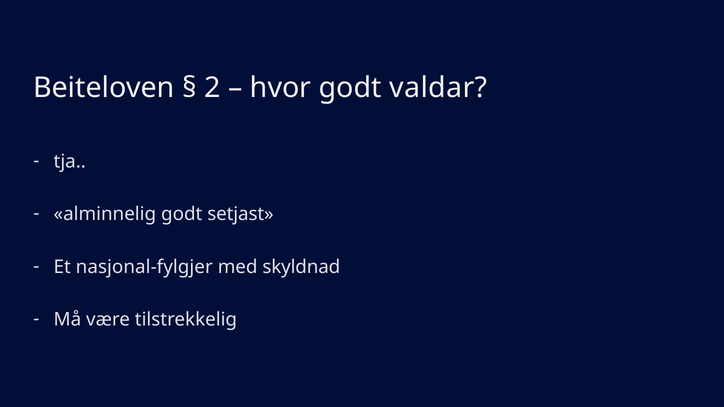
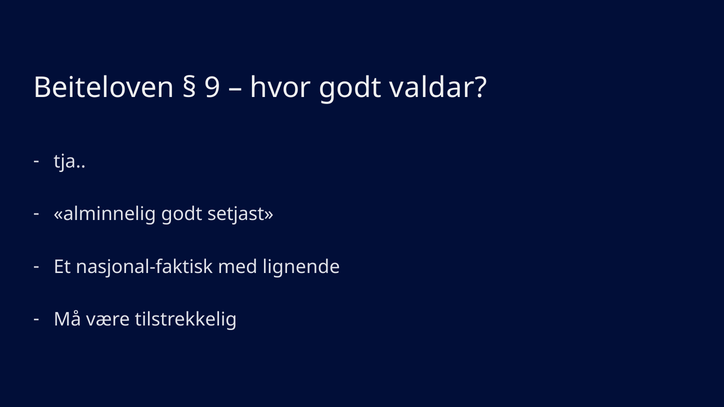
2: 2 -> 9 (212, 88)
nasjonal-fylgjer: nasjonal-fylgjer -> nasjonal-faktisk (144, 267)
skyldnad: skyldnad -> lignende (301, 267)
